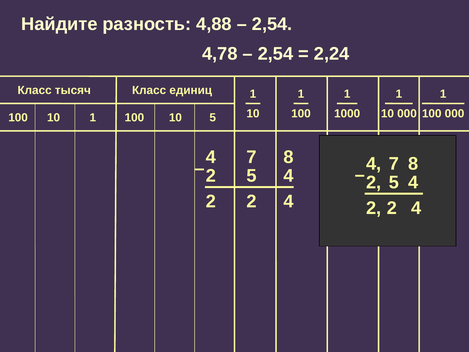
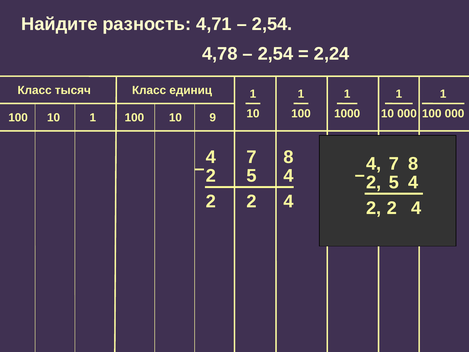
4,88: 4,88 -> 4,71 (214, 24)
10 5: 5 -> 9 (213, 118)
